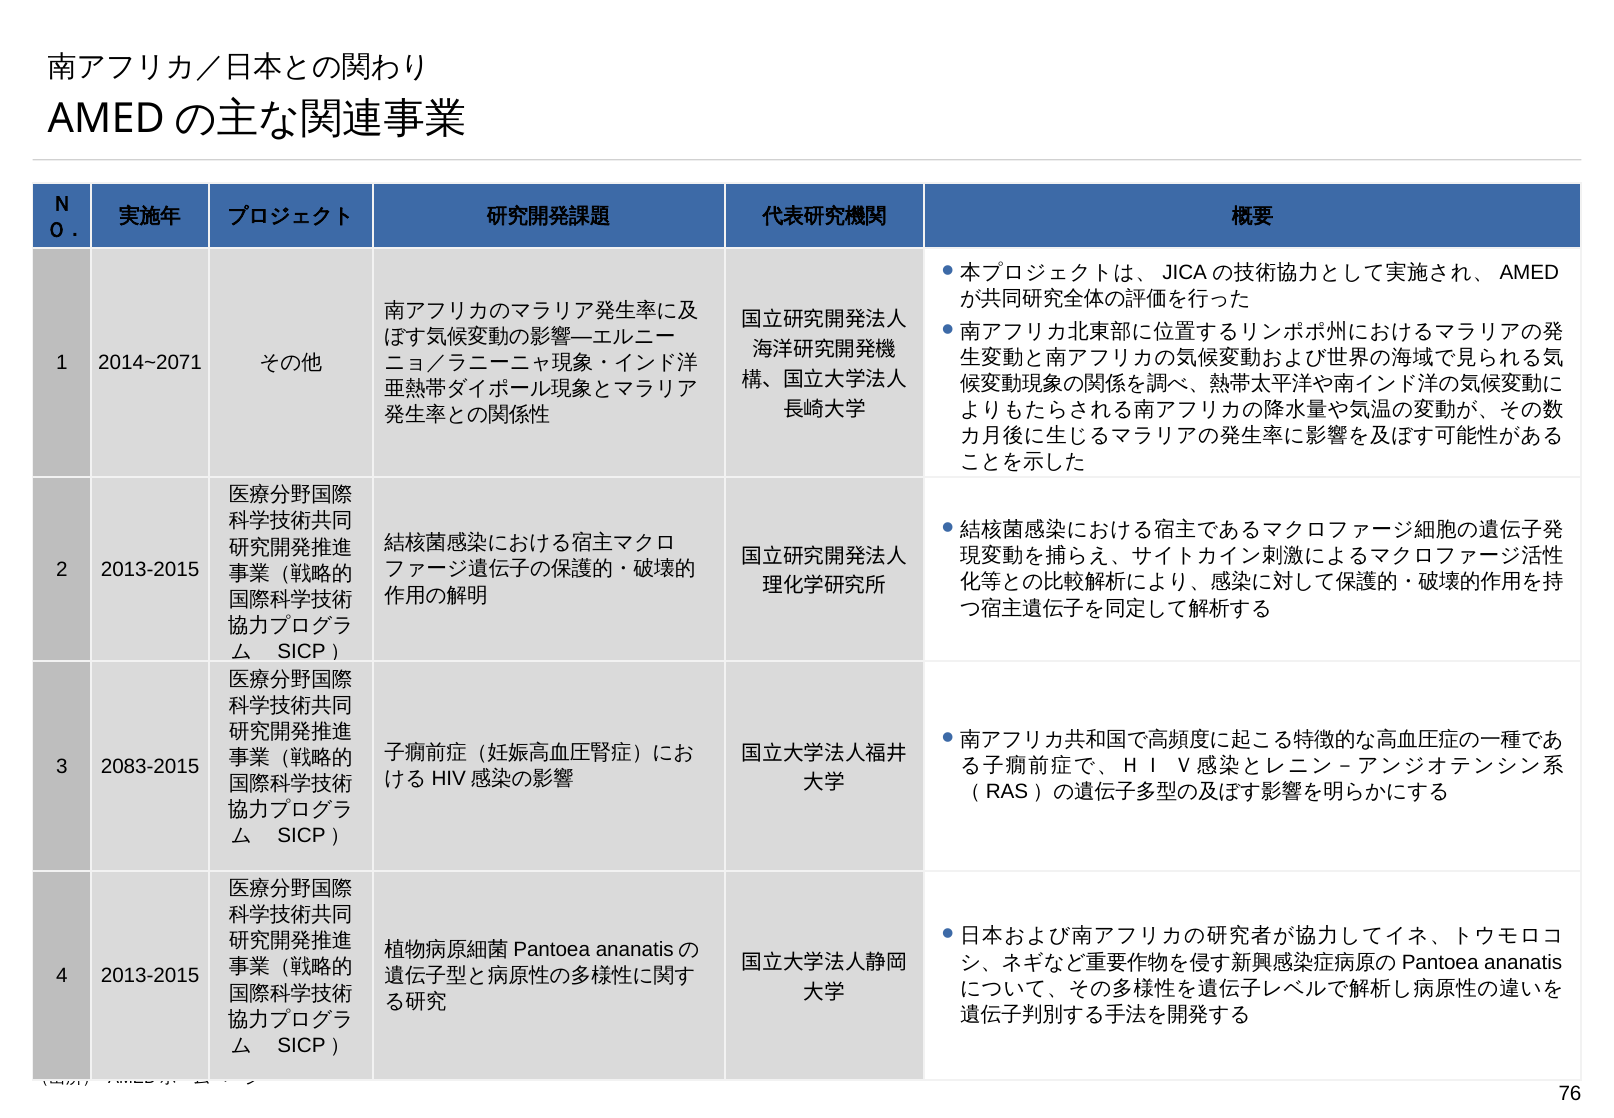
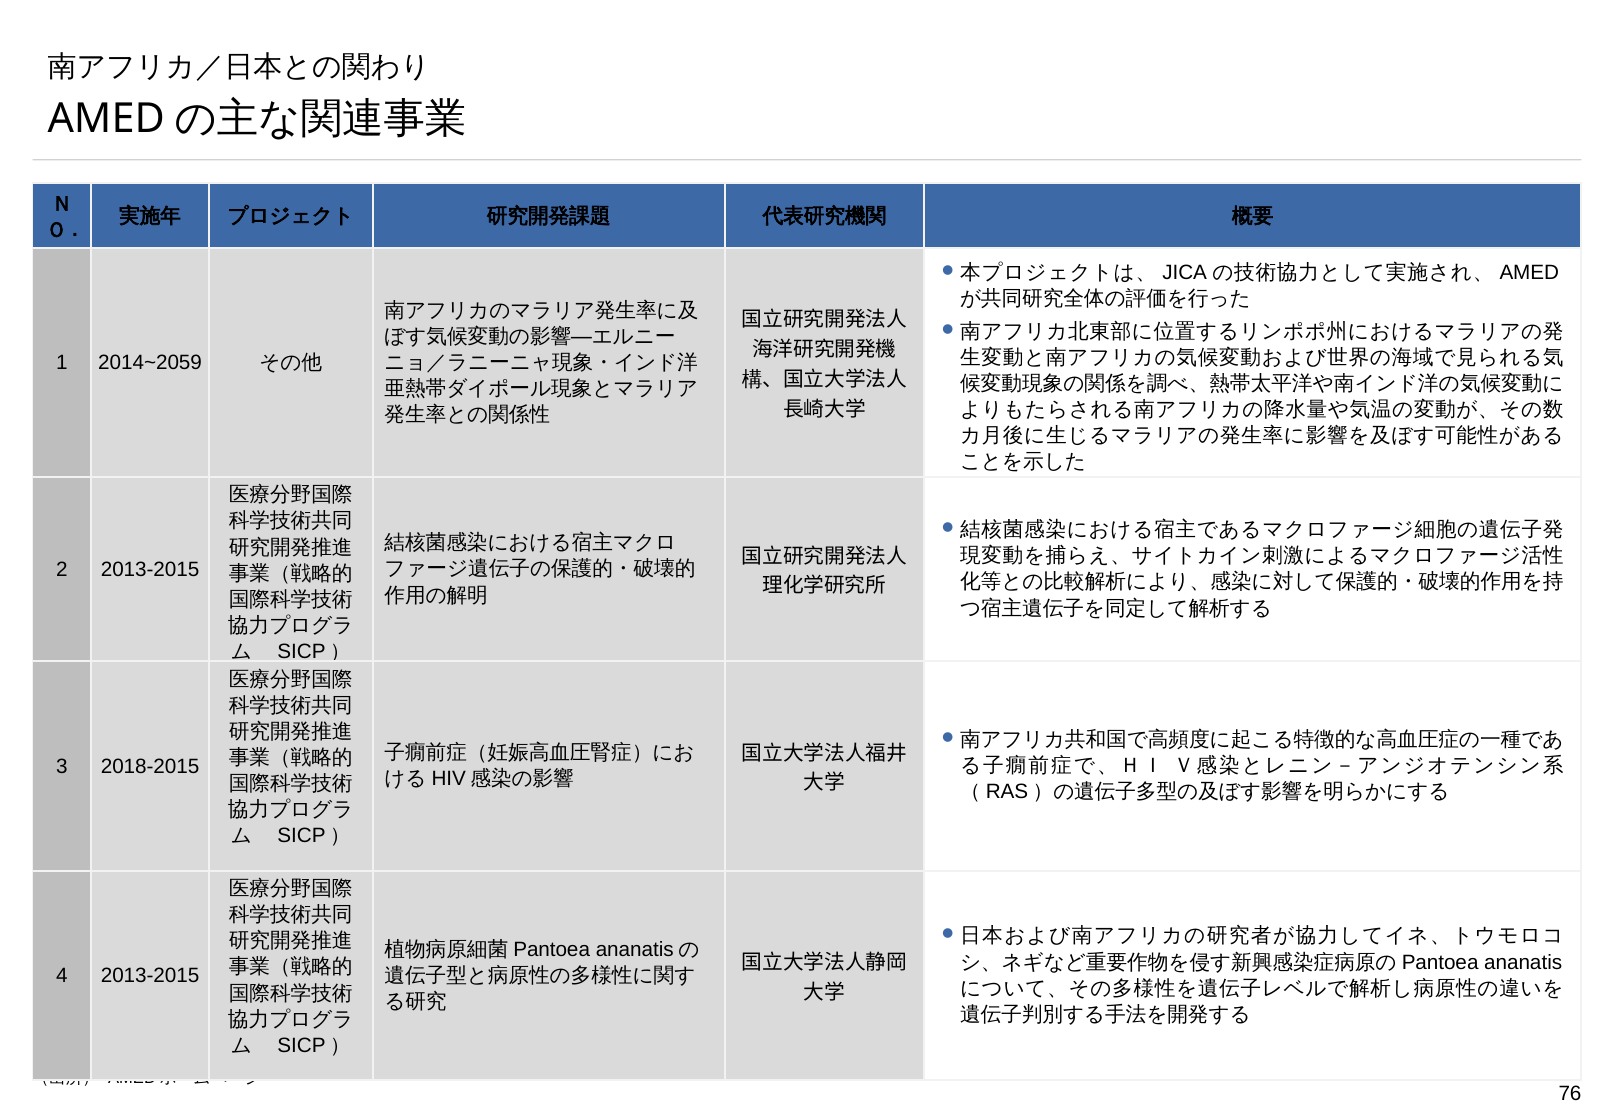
2014~2071: 2014~2071 -> 2014~2059 (150, 363)
2083-2015: 2083-2015 -> 2018-2015 (150, 766)
